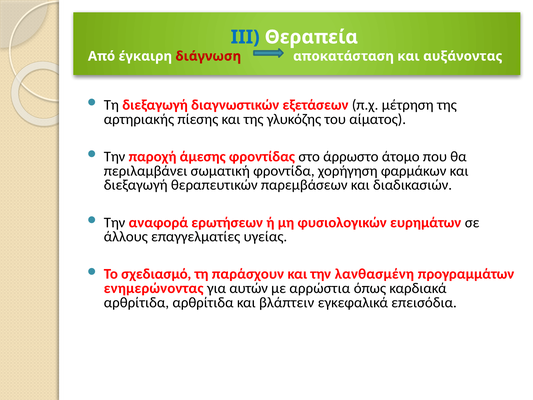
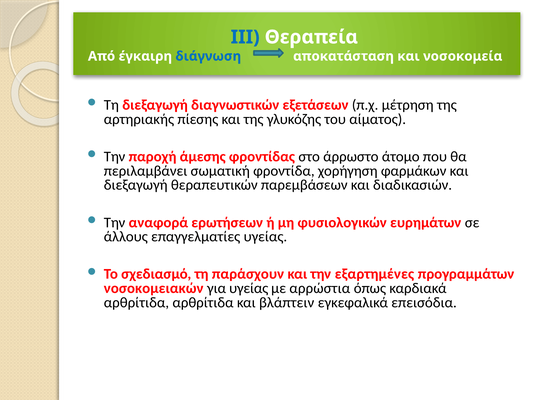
διάγνωση colour: red -> blue (208, 56)
αυξάνοντας: αυξάνοντας -> νοσοκομεία (463, 56)
λανθασμένη: λανθασμένη -> εξαρτημένες (374, 274)
ενημερώνοντας: ενημερώνοντας -> νοσοκομειακών (154, 288)
για αυτών: αυτών -> υγείας (249, 288)
